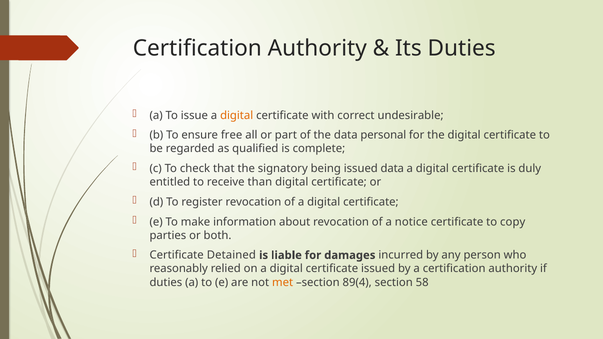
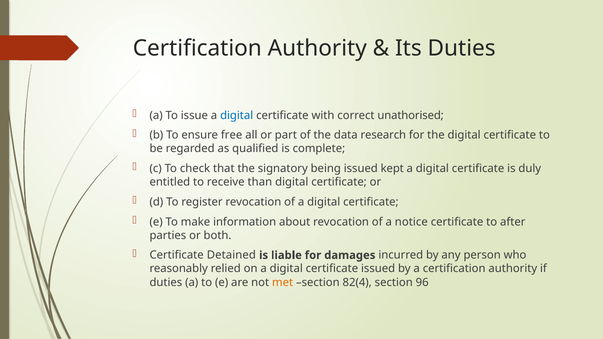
digital colour: orange -> blue (237, 115)
undesirable: undesirable -> unathorised (411, 115)
personal: personal -> research (383, 135)
issued data: data -> kept (392, 169)
copy: copy -> after (513, 222)
89(4: 89(4 -> 82(4 (357, 282)
58: 58 -> 96 (422, 282)
